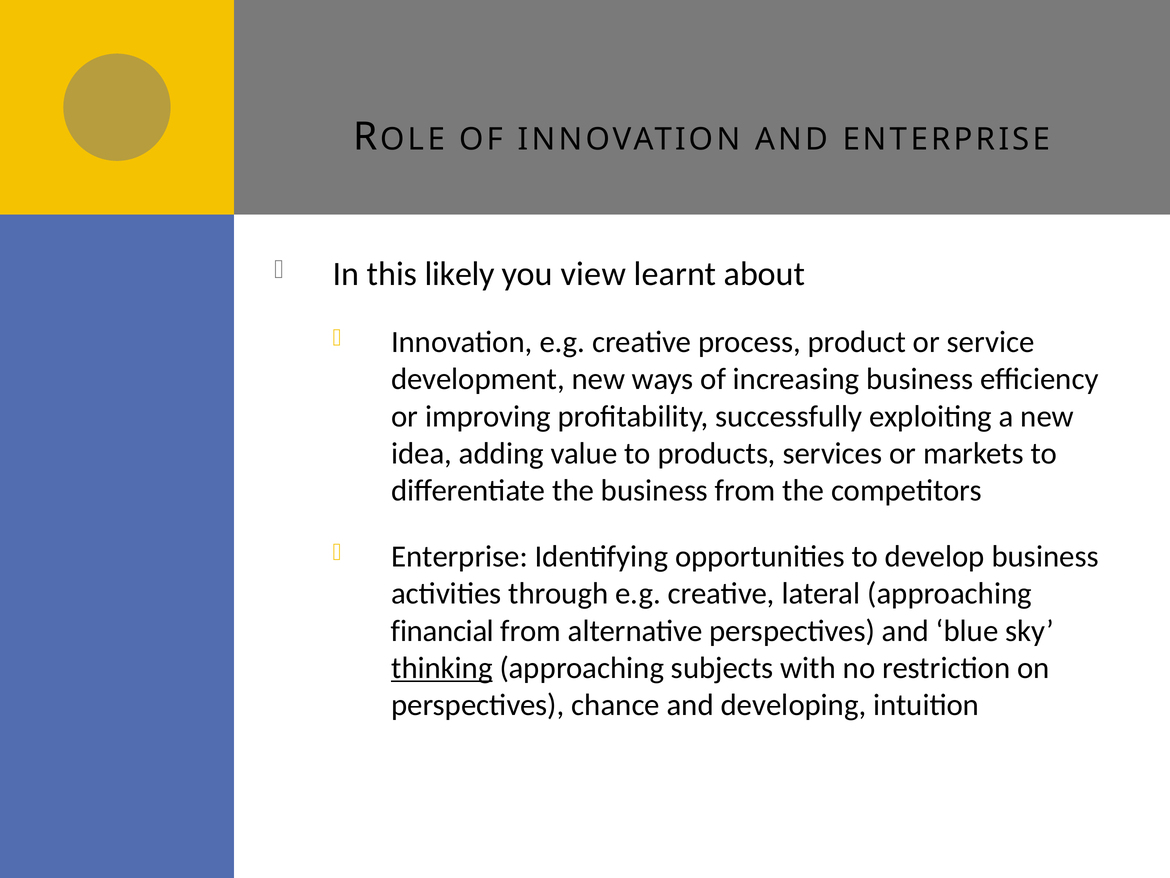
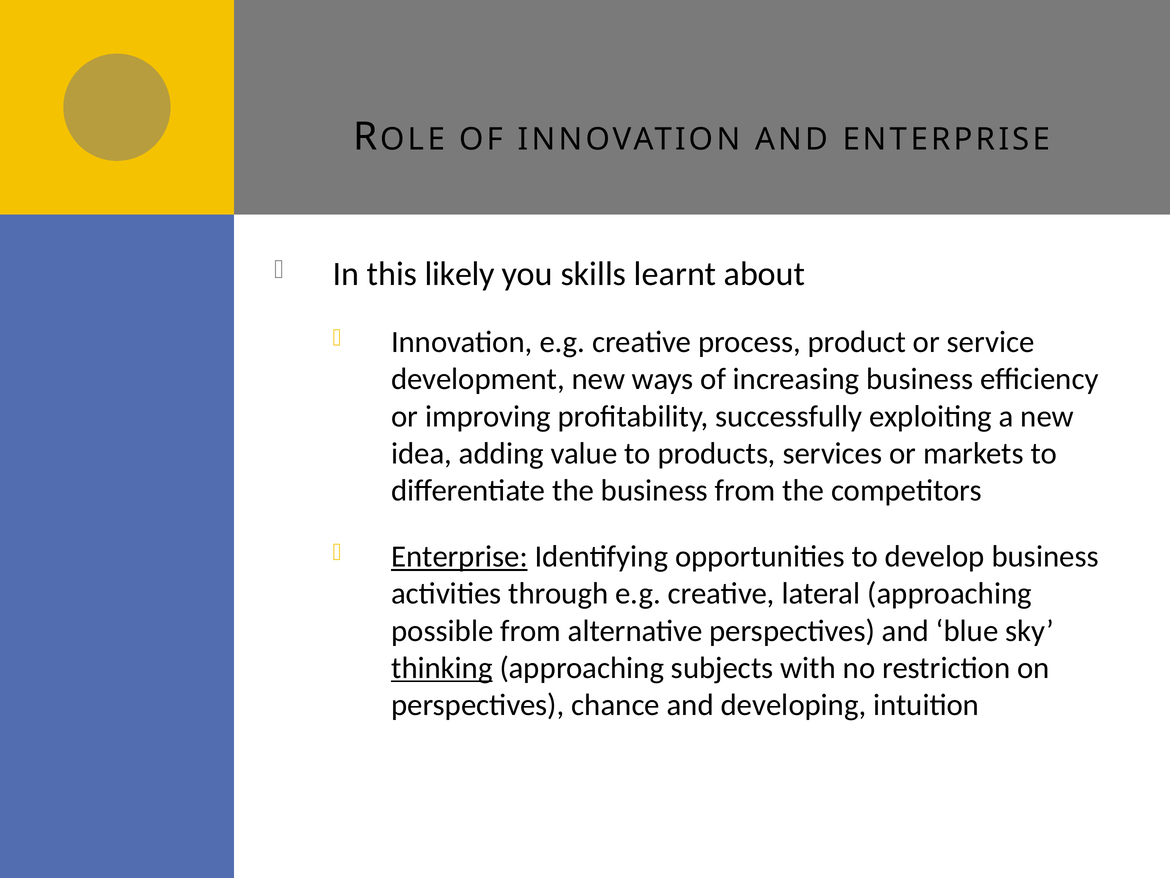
view: view -> skills (593, 274)
Enterprise underline: none -> present (459, 556)
financial: financial -> possible (442, 631)
